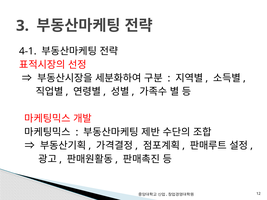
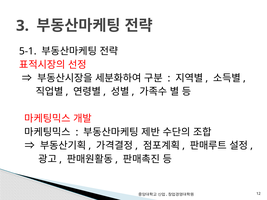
4-1: 4-1 -> 5-1 (28, 51)
